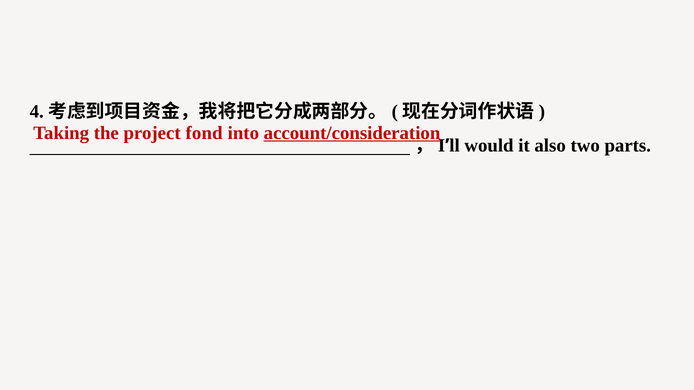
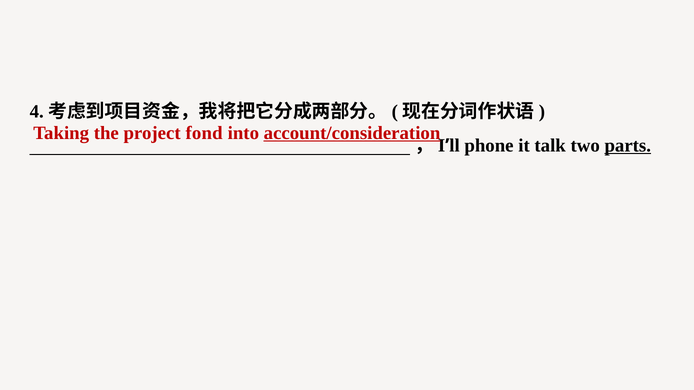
would: would -> phone (489, 146)
also: also -> talk (550, 146)
parts underline: none -> present (628, 146)
